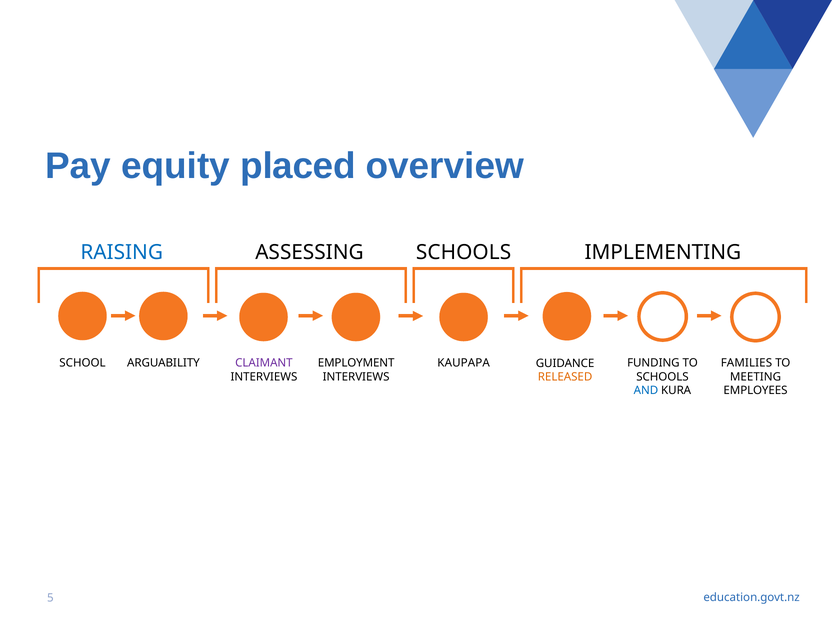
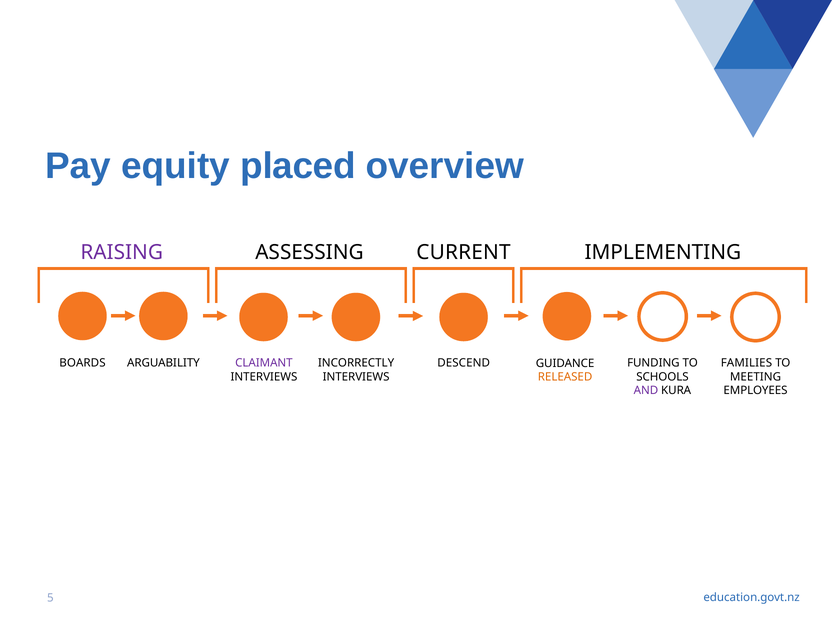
RAISING colour: blue -> purple (122, 252)
ASSESSING SCHOOLS: SCHOOLS -> CURRENT (463, 252)
EMPLOYMENT: EMPLOYMENT -> INCORRECTLY (356, 363)
KAUPAPA: KAUPAPA -> DESCEND (464, 363)
SCHOOL: SCHOOL -> BOARDS (82, 363)
AND colour: blue -> purple (646, 391)
